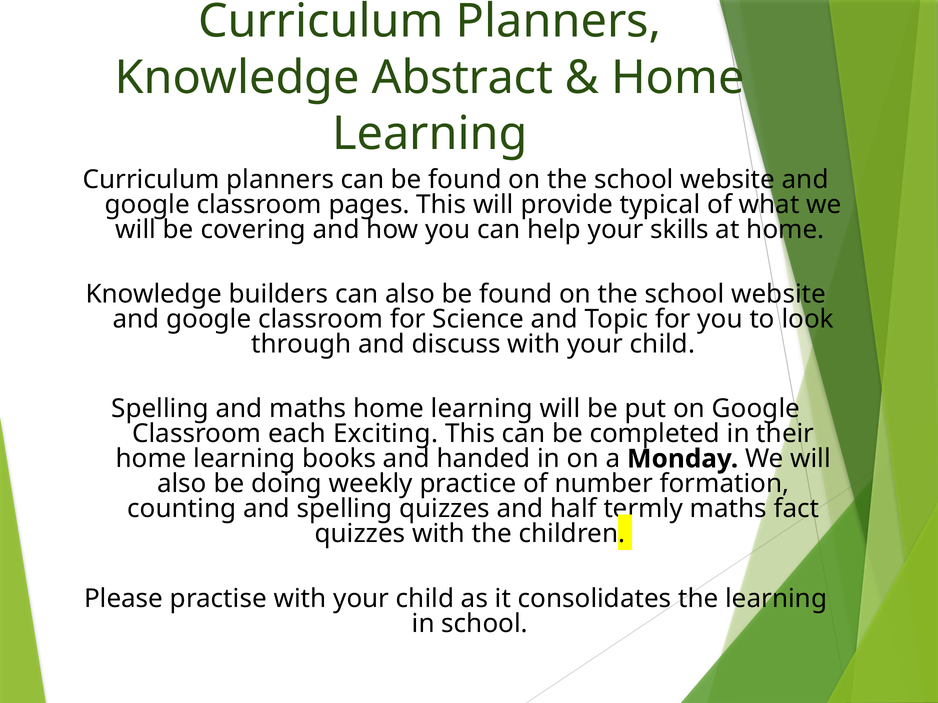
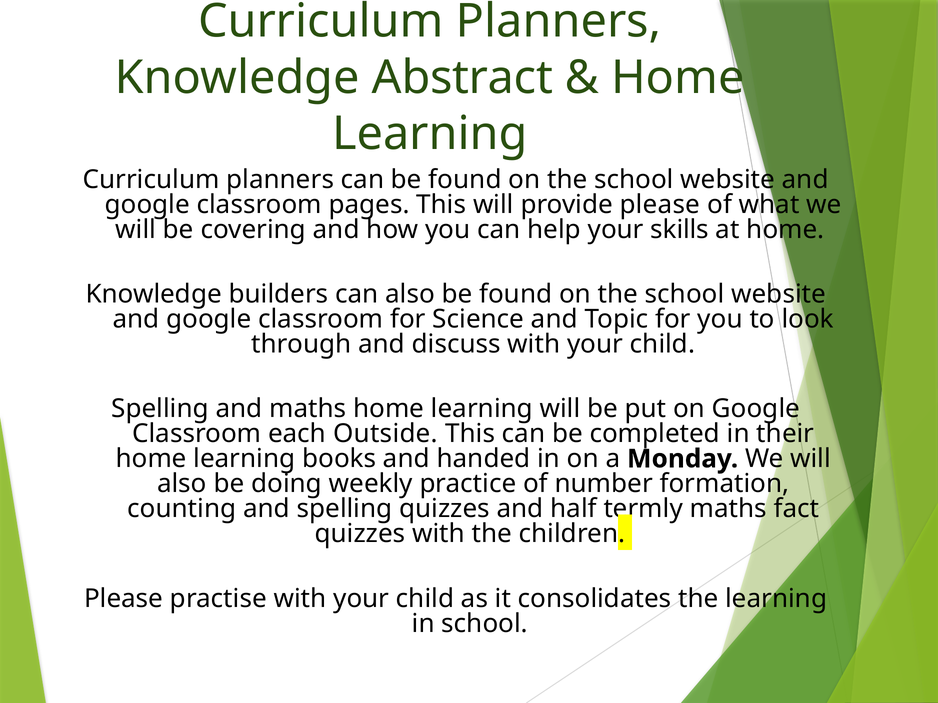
provide typical: typical -> please (660, 205)
Exciting: Exciting -> Outside (386, 434)
